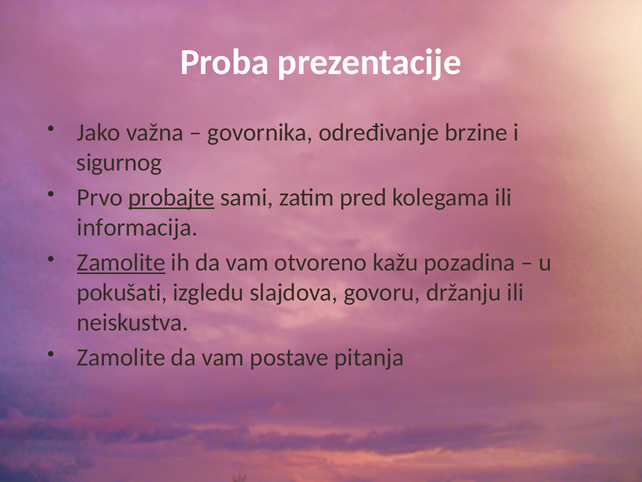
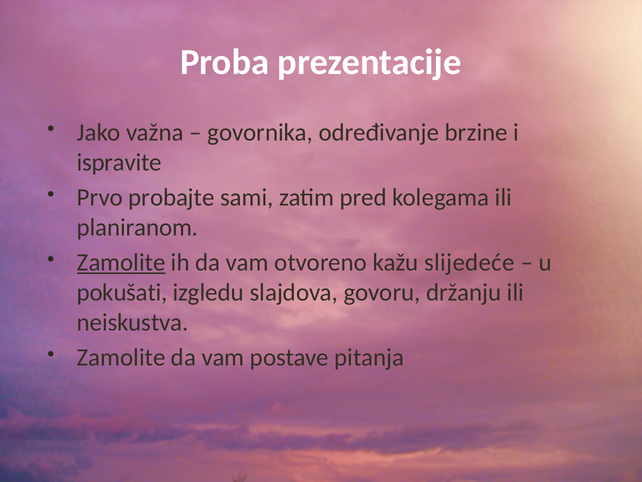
sigurnog: sigurnog -> ispravite (119, 162)
probajte underline: present -> none (171, 197)
informacija: informacija -> planiranom (138, 227)
pozadina: pozadina -> slijedeće (469, 262)
